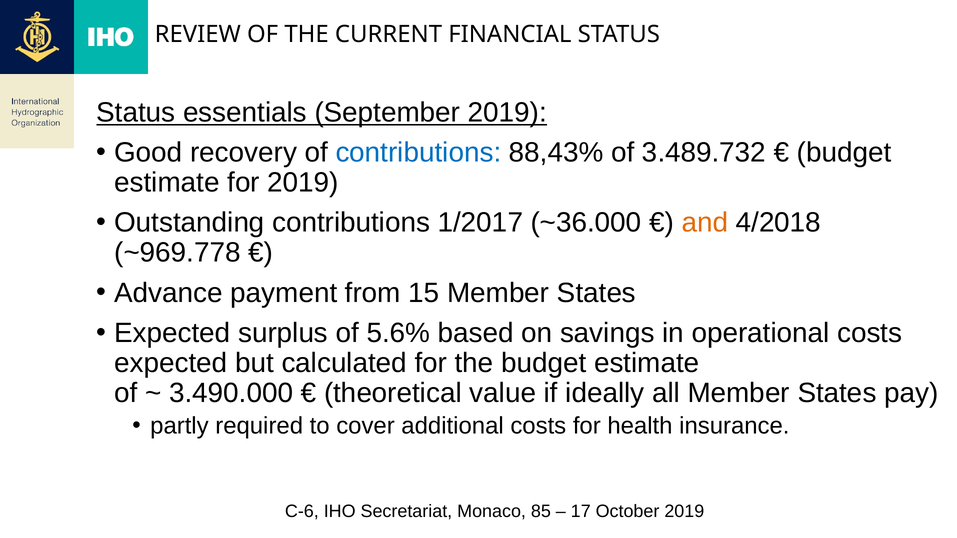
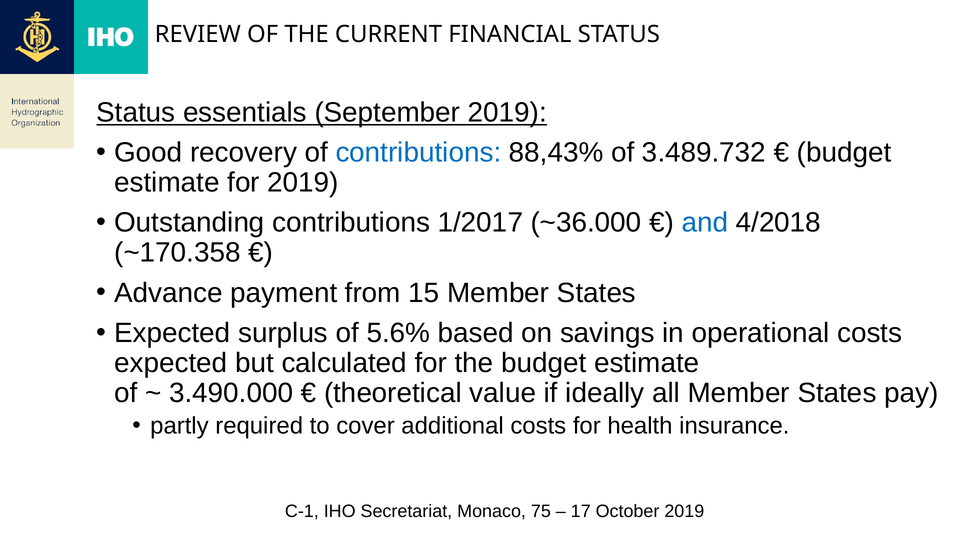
and colour: orange -> blue (705, 223)
~969.778: ~969.778 -> ~170.358 (177, 253)
C-6: C-6 -> C-1 (302, 511)
85: 85 -> 75 (541, 511)
